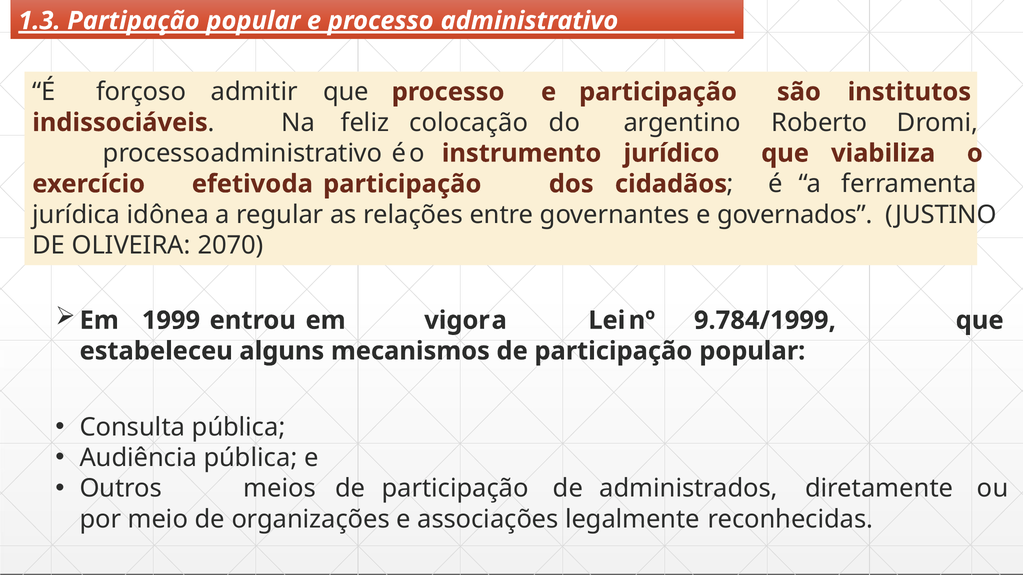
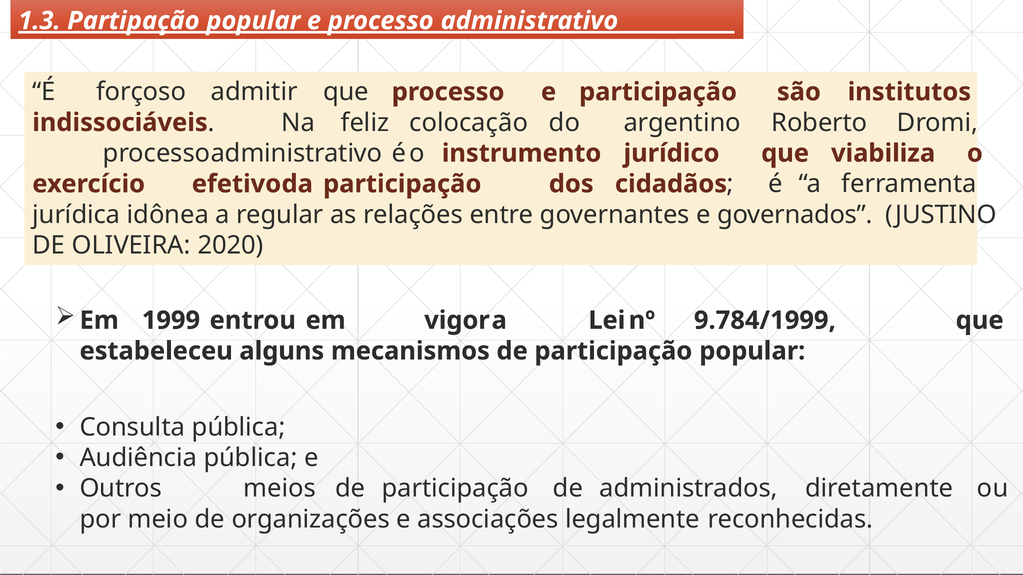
2070: 2070 -> 2020 (230, 245)
